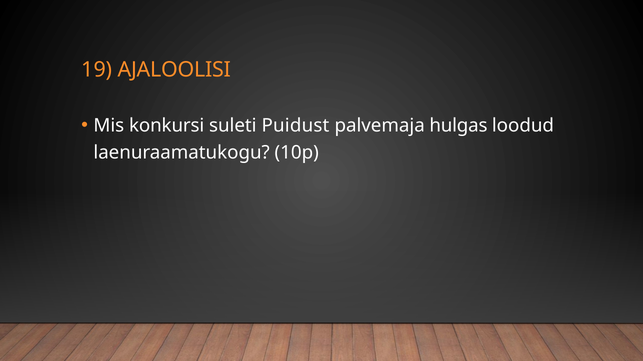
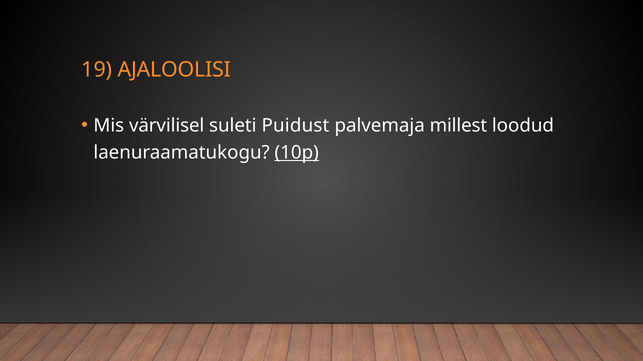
konkursi: konkursi -> värvilisel (167, 126)
hulgas: hulgas -> millest (458, 126)
10p underline: none -> present (297, 153)
